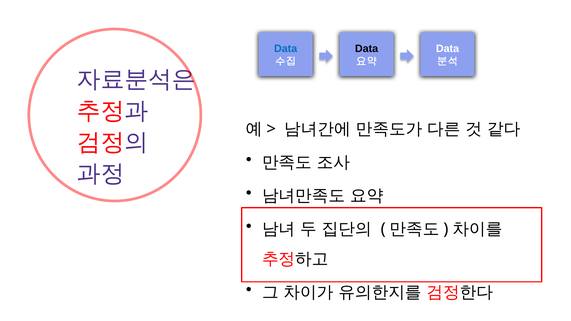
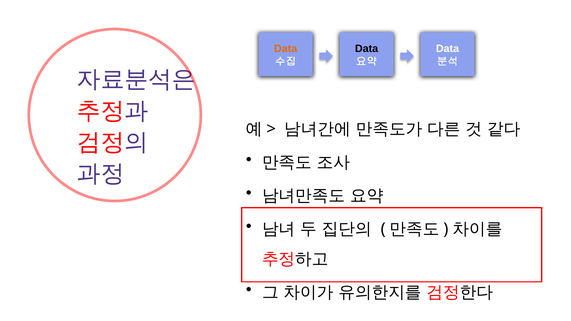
Data colour: blue -> orange (286, 49)
